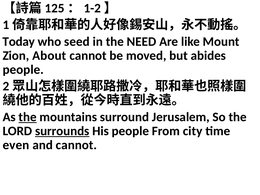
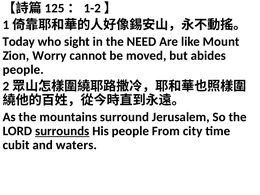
seed: seed -> sight (77, 42)
About: About -> Worry (49, 56)
the underline: present -> none (28, 117)
even: even -> cubit (16, 145)
and cannot: cannot -> waters (76, 145)
